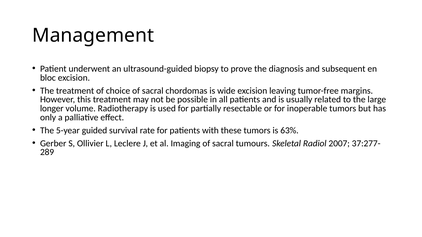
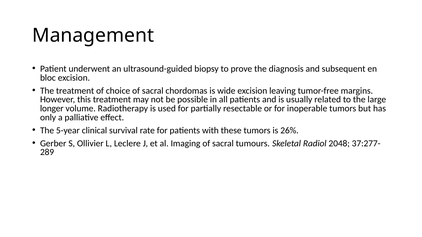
guided: guided -> clinical (94, 131)
63%: 63% -> 26% (289, 131)
2007: 2007 -> 2048 (339, 144)
